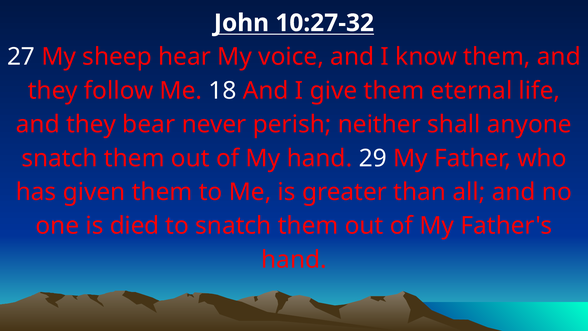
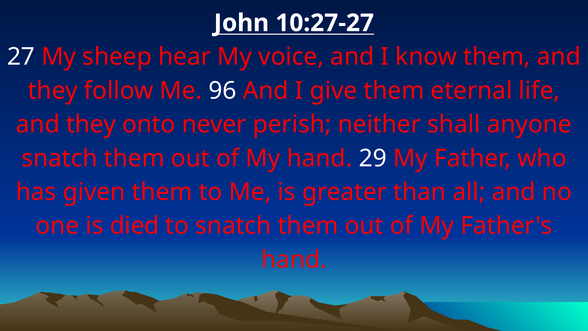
10:27-32: 10:27-32 -> 10:27-27 (325, 23)
18: 18 -> 96 (223, 91)
bear: bear -> onto (149, 124)
